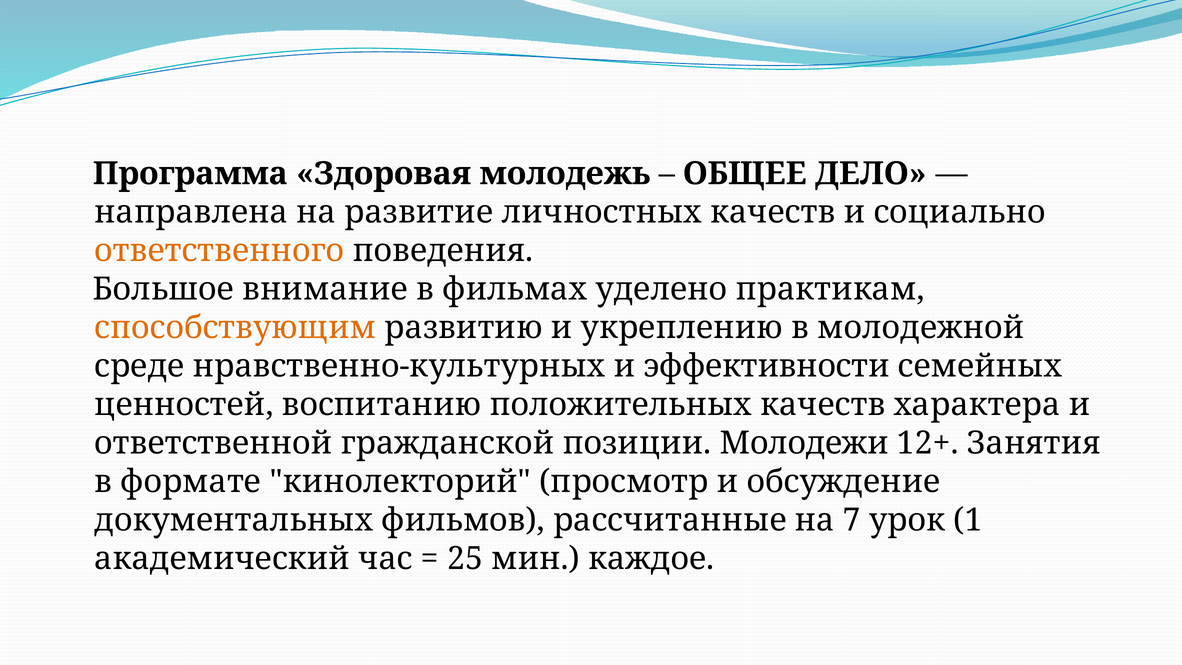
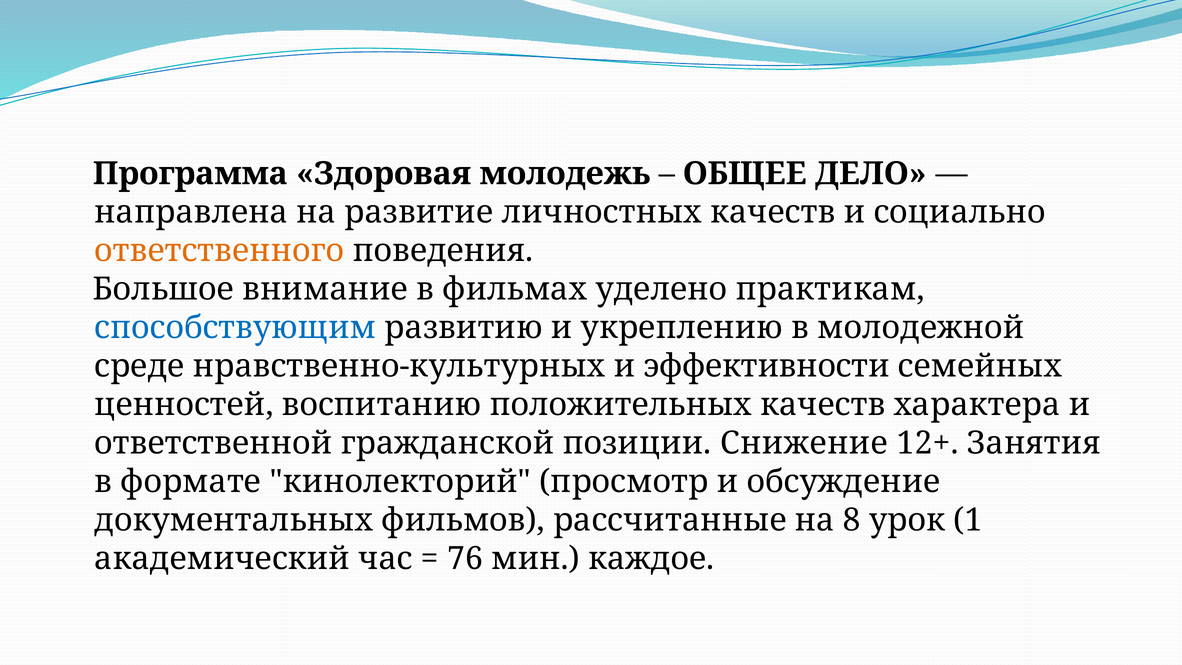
способствующим colour: orange -> blue (235, 328)
Молодежи: Молодежи -> Снижение (804, 443)
7: 7 -> 8 (852, 520)
25: 25 -> 76 (465, 559)
